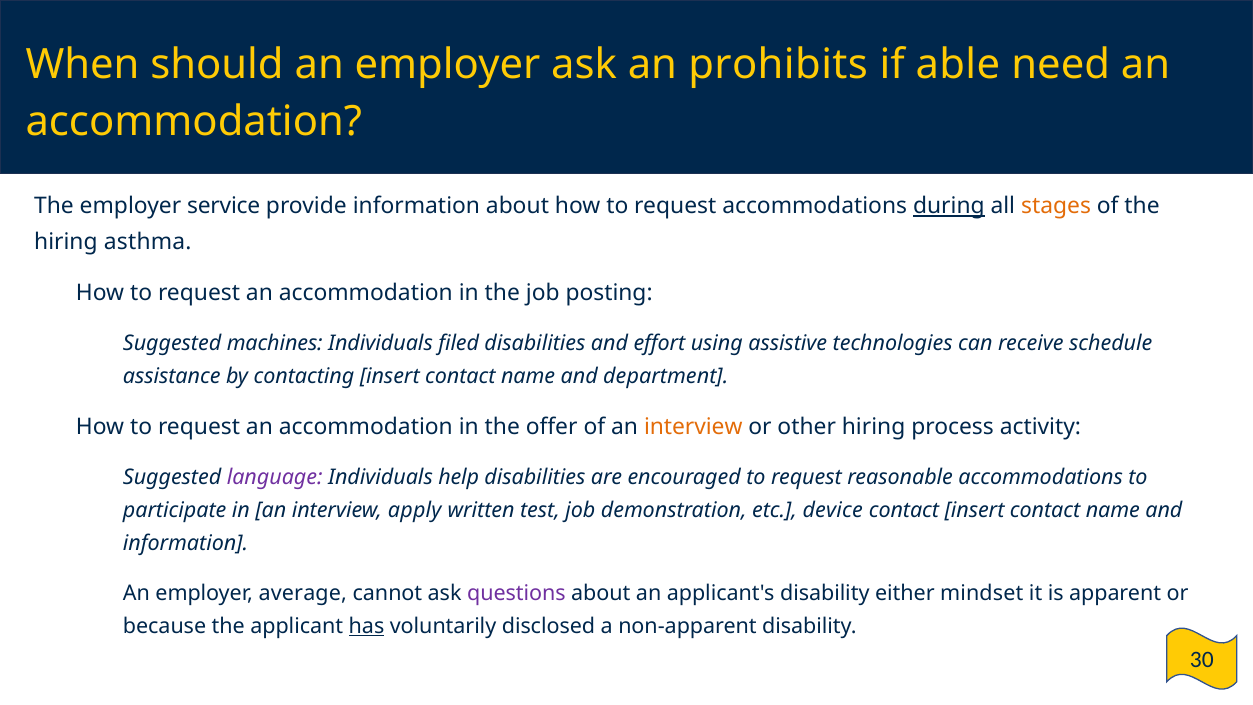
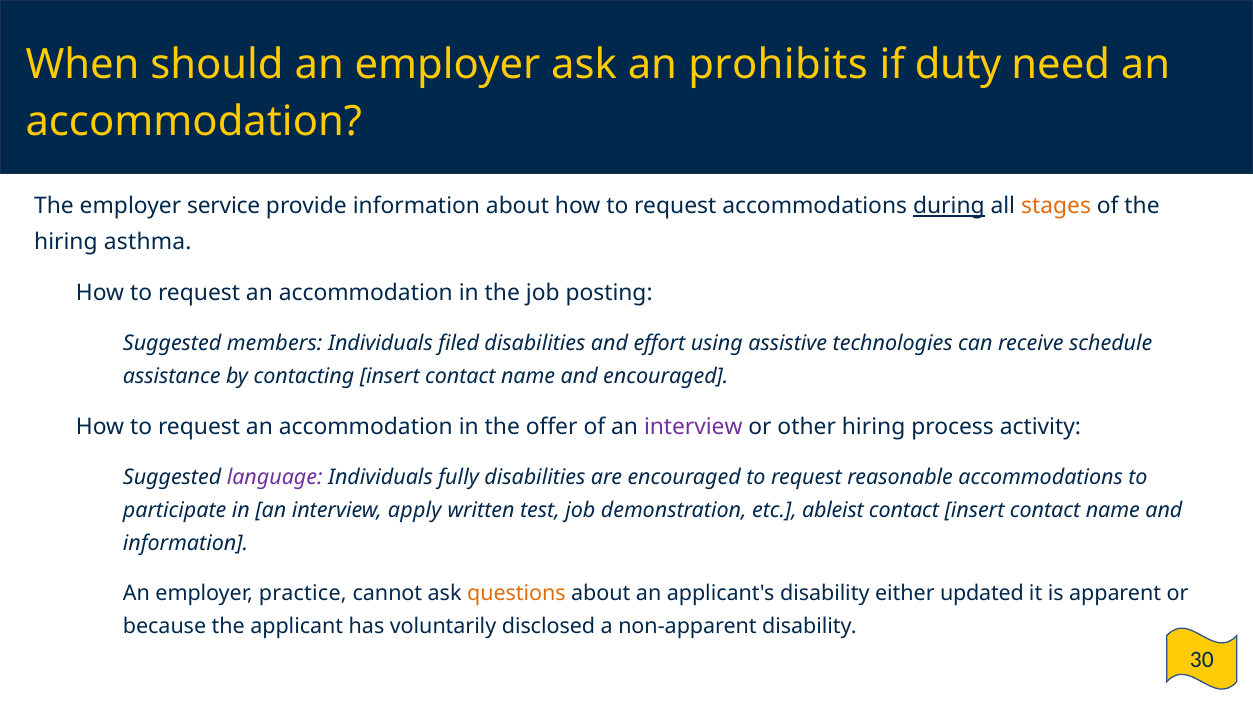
able: able -> duty (958, 65)
machines: machines -> members (275, 343)
and department: department -> encouraged (666, 376)
interview colour: orange -> purple (693, 427)
help: help -> fully (459, 477)
device: device -> ableist (833, 510)
average: average -> practice (303, 593)
questions colour: purple -> orange (516, 593)
mindset: mindset -> updated (982, 593)
has underline: present -> none (366, 626)
